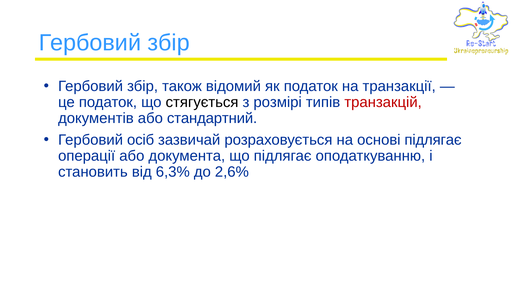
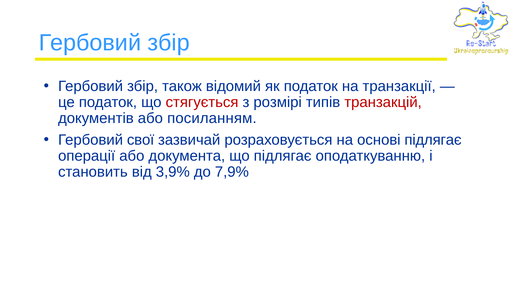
стягується colour: black -> red (202, 102)
стандартний: стандартний -> посиланням (212, 119)
осіб: осіб -> свої (141, 140)
6,3%: 6,3% -> 3,9% (173, 172)
2,6%: 2,6% -> 7,9% (232, 172)
